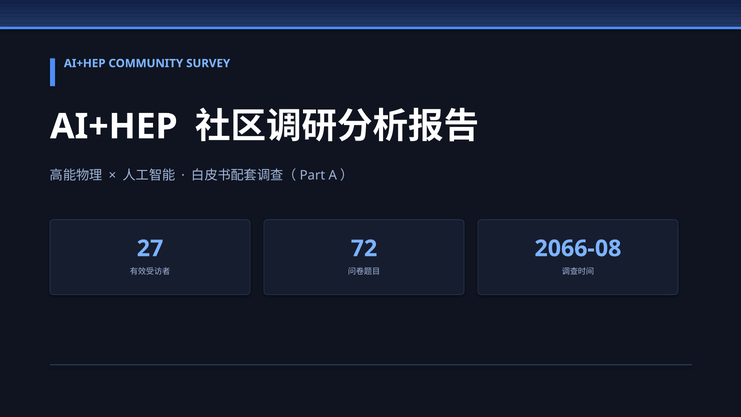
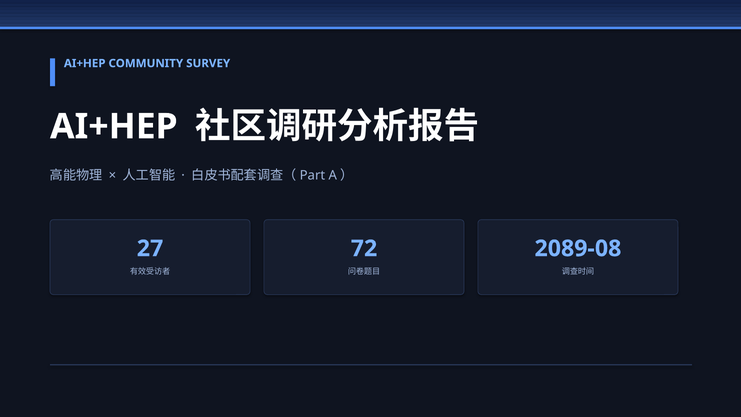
2066-08: 2066-08 -> 2089-08 (578, 248)
